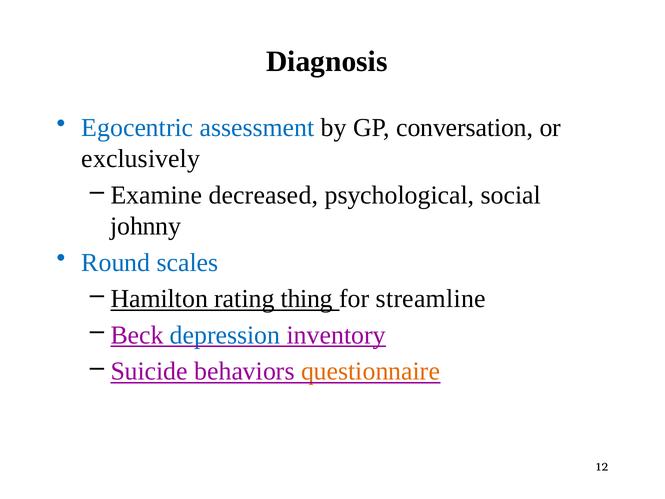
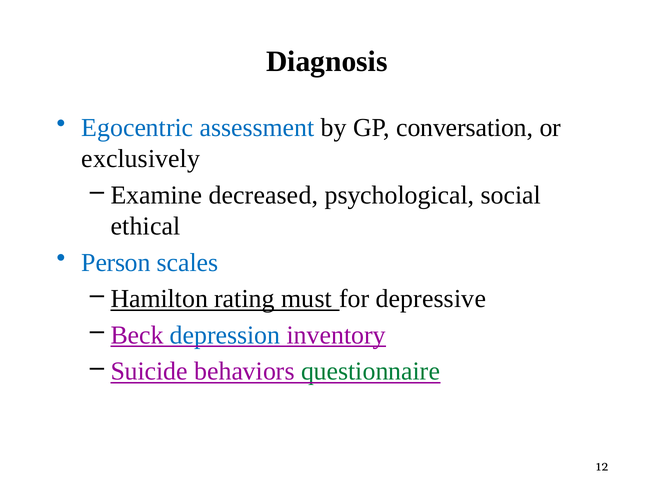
johnny: johnny -> ethical (146, 226)
Round: Round -> Person (116, 262)
thing: thing -> must (307, 299)
streamline: streamline -> depressive (431, 299)
questionnaire colour: orange -> green (371, 371)
